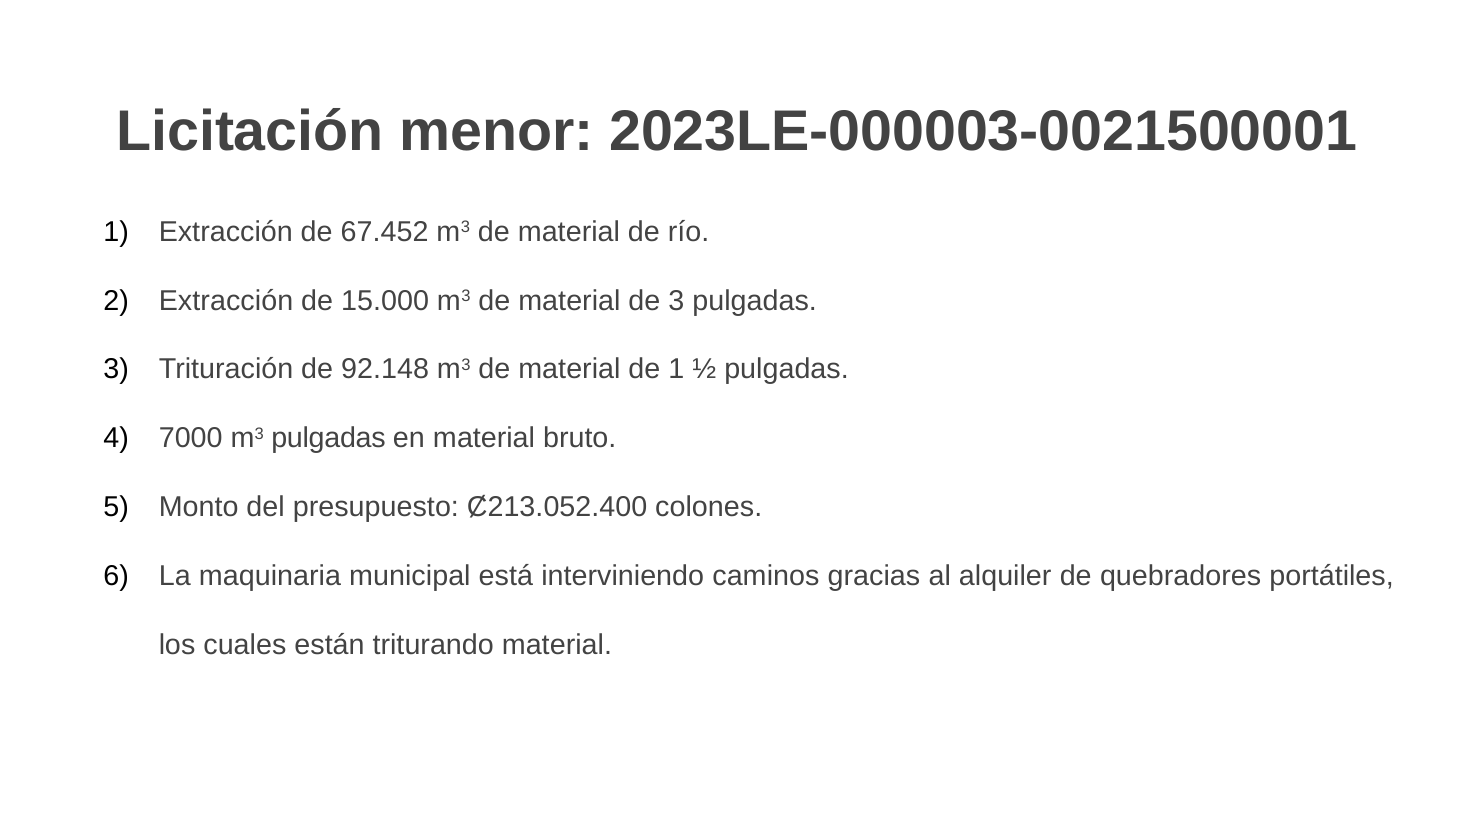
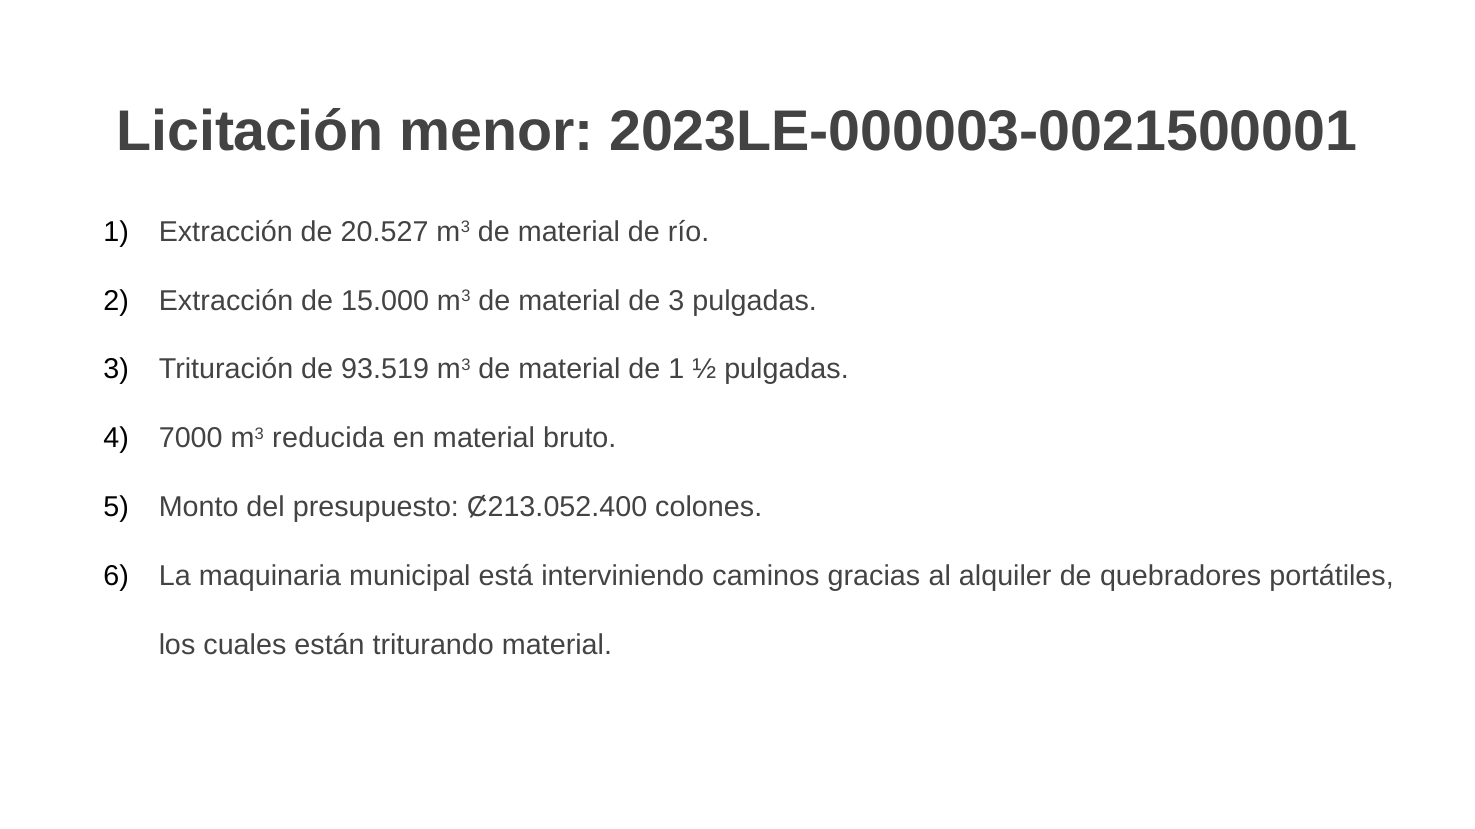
67.452: 67.452 -> 20.527 (385, 232)
92.148: 92.148 -> 93.519 (385, 370)
m3 pulgadas: pulgadas -> reducida (328, 439)
